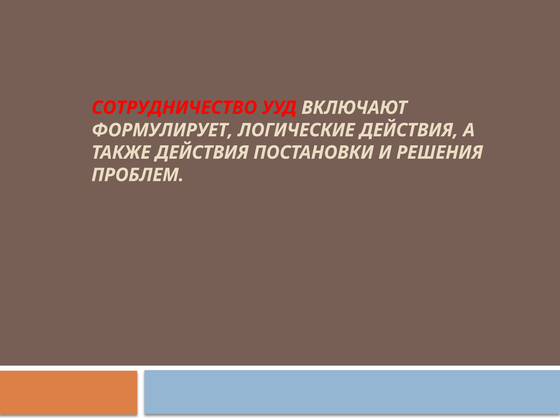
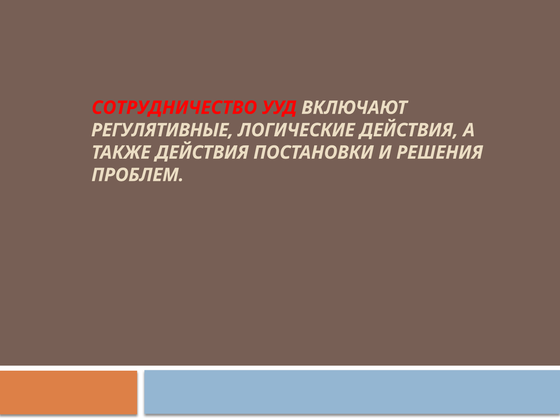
ФОРМУЛИРУЕТ: ФОРМУЛИРУЕТ -> РЕГУЛЯТИВНЫЕ (162, 130)
